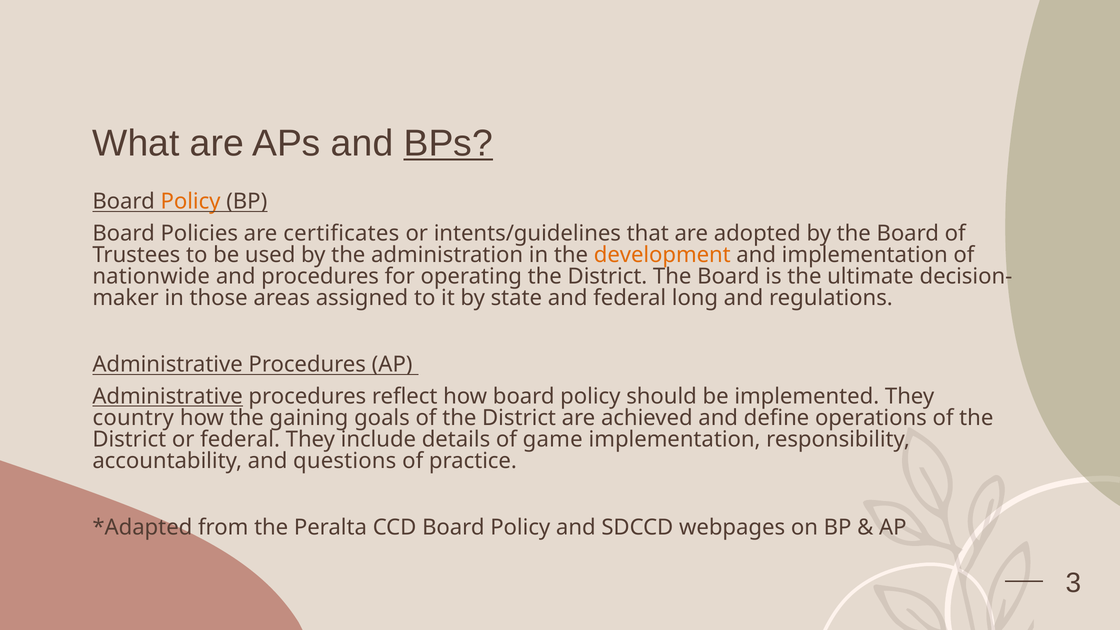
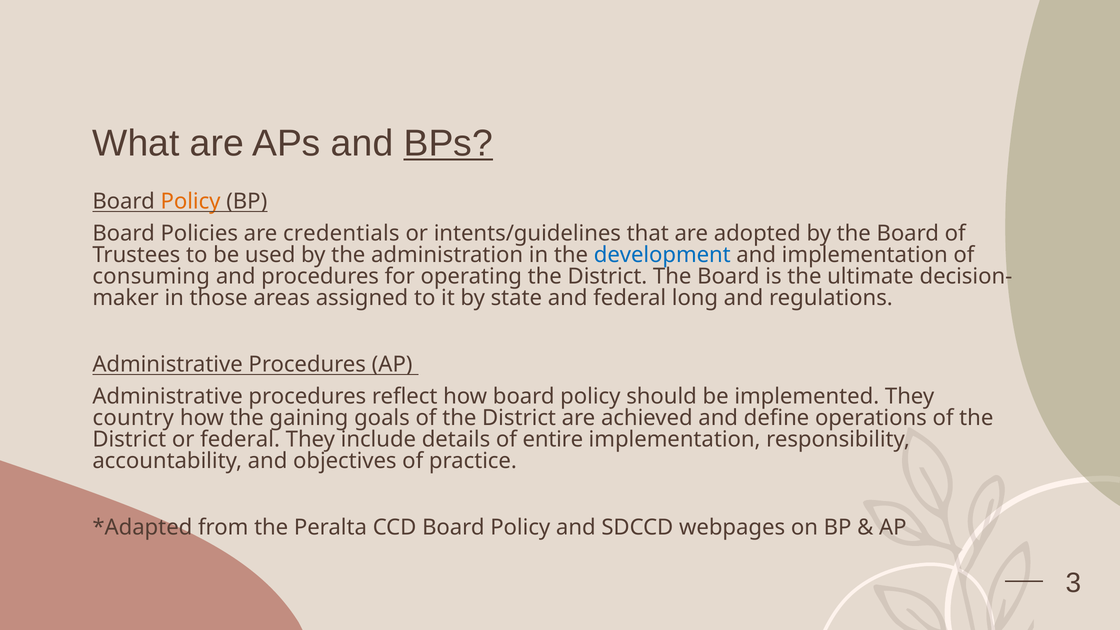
certificates: certificates -> credentials (341, 233)
development colour: orange -> blue (662, 255)
nationwide: nationwide -> consuming (151, 276)
Administrative underline: present -> none (168, 396)
game: game -> entire (553, 440)
questions: questions -> objectives (345, 461)
